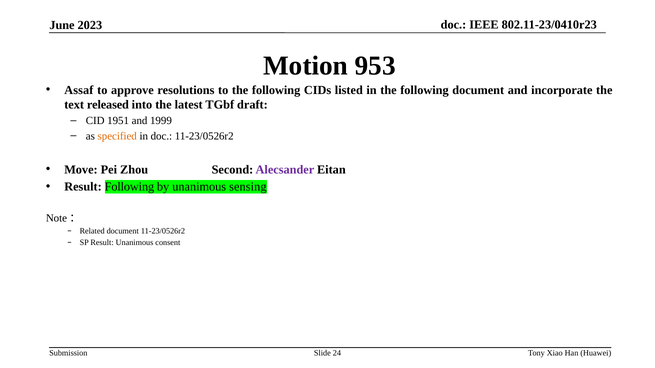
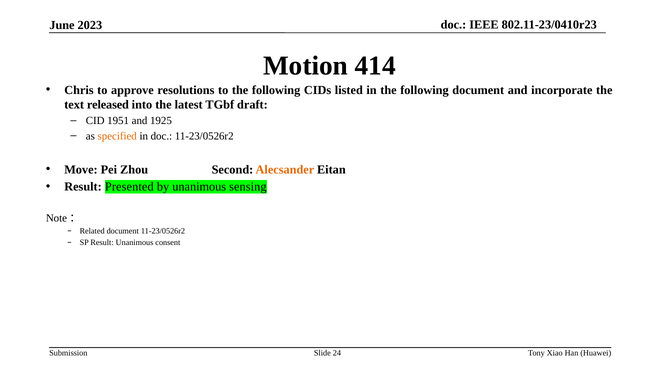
953: 953 -> 414 (375, 66)
Assaf: Assaf -> Chris (79, 90)
1999: 1999 -> 1925 (161, 121)
Alecsander colour: purple -> orange (285, 170)
Result Following: Following -> Presented (129, 187)
